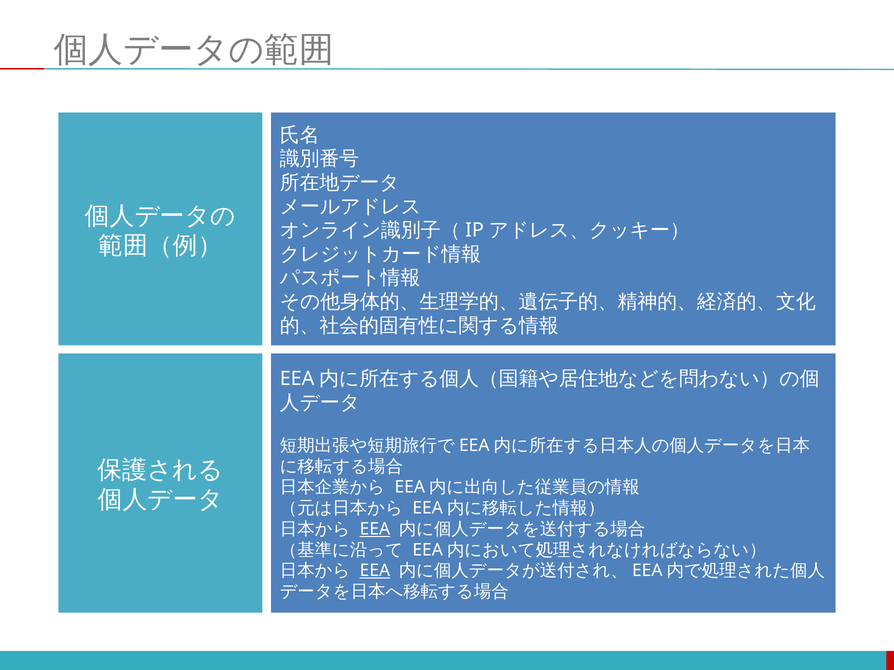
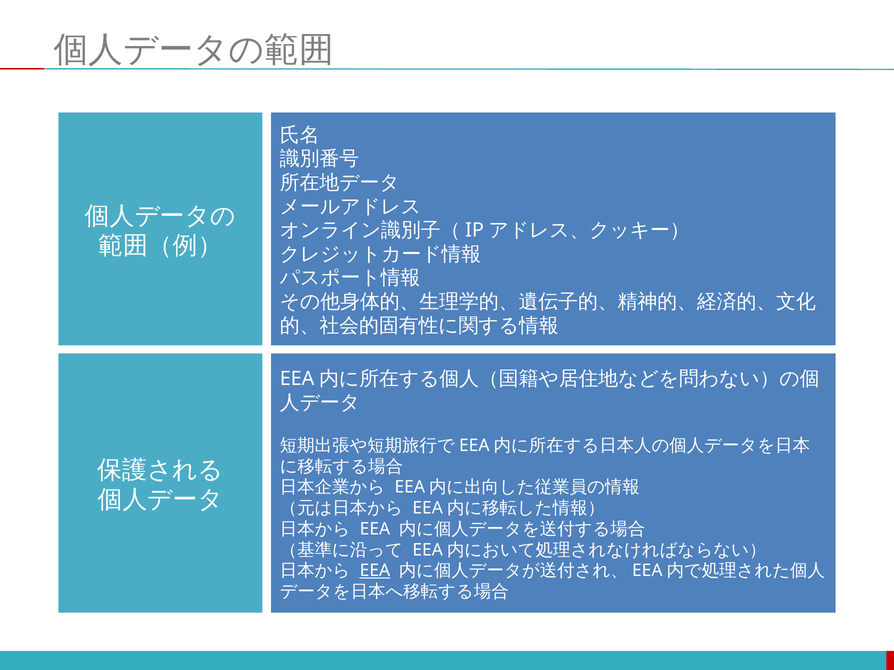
EEA underline: present -> none (375, 529)
